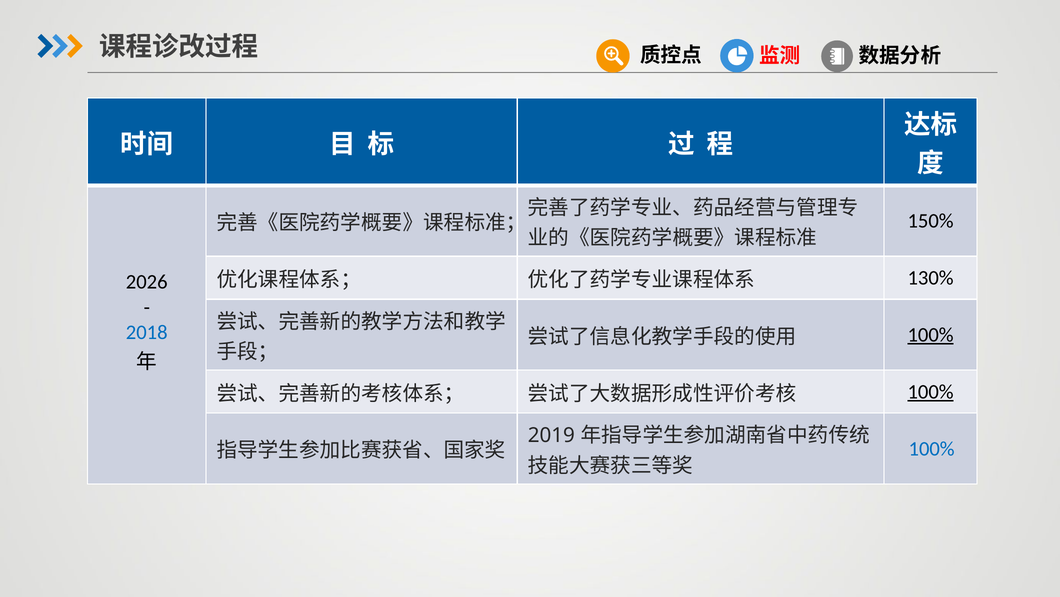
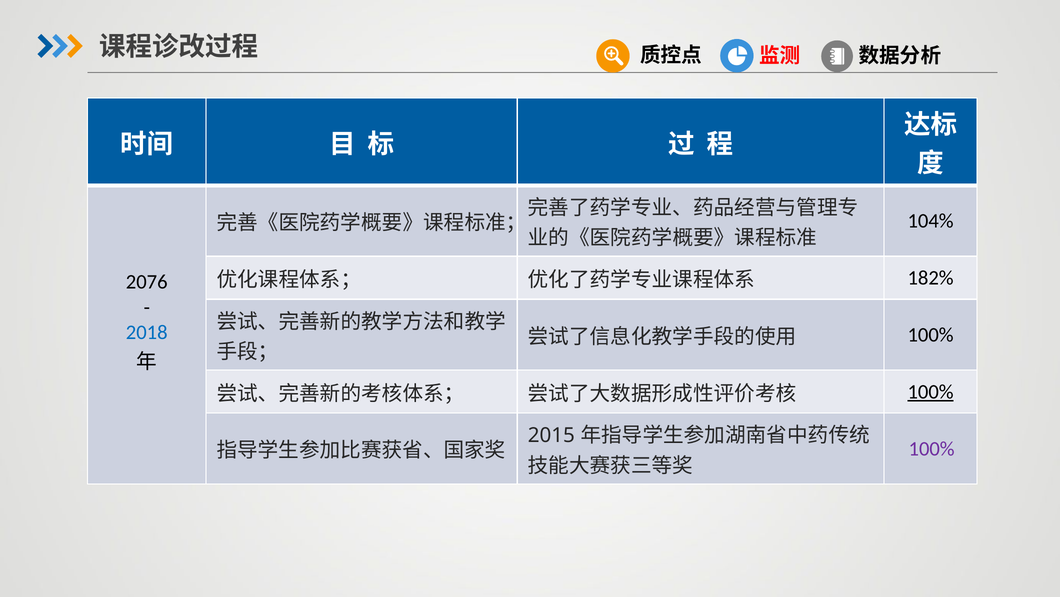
150%: 150% -> 104% (931, 221)
130%: 130% -> 182% (931, 278)
2026: 2026 -> 2076 (147, 282)
100% underline: present -> none (931, 334)
2019: 2019 -> 2015 (551, 435)
100% colour: blue -> purple (932, 448)
